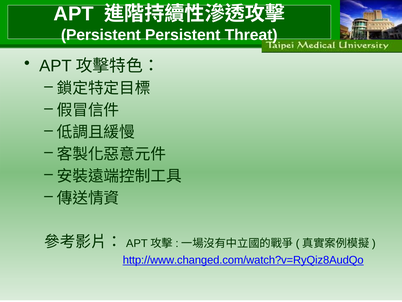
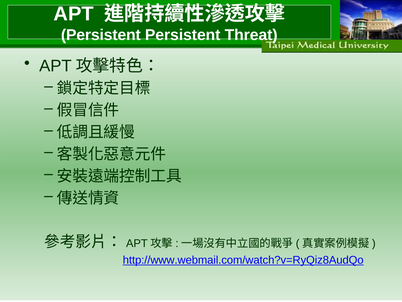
http://www.changed.com/watch?v=RyQiz8AudQo: http://www.changed.com/watch?v=RyQiz8AudQo -> http://www.webmail.com/watch?v=RyQiz8AudQo (243, 260)
